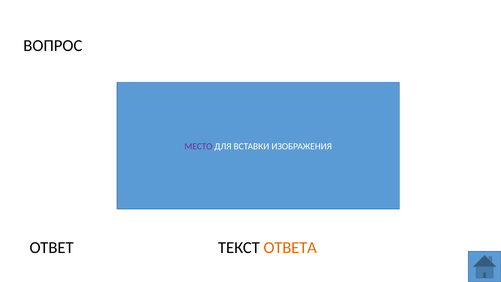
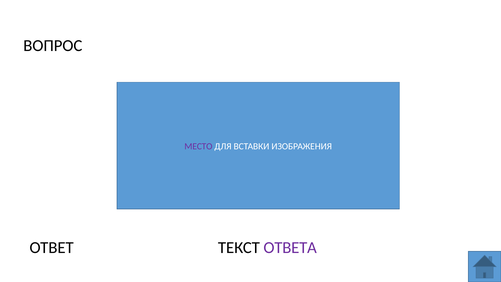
ОТВЕТА colour: orange -> purple (290, 248)
